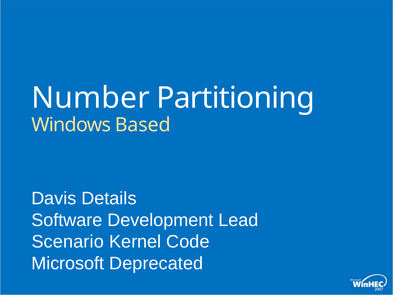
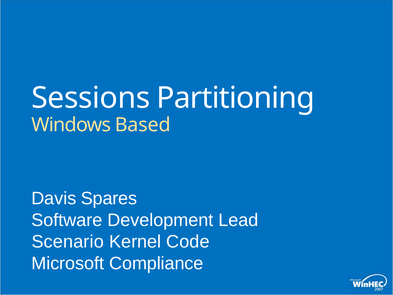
Number: Number -> Sessions (91, 98)
Details: Details -> Spares (109, 198)
Deprecated: Deprecated -> Compliance (156, 263)
